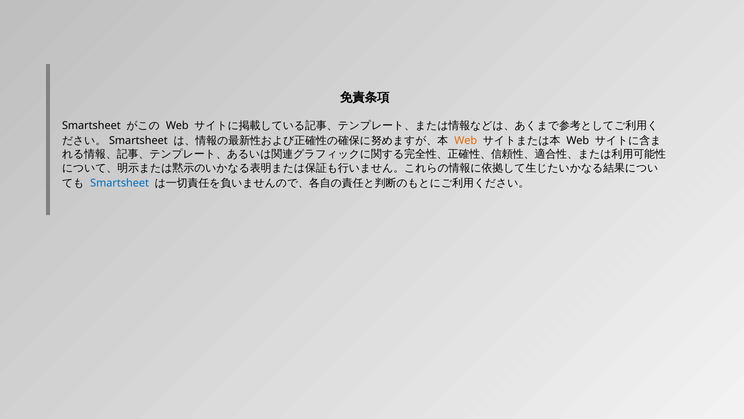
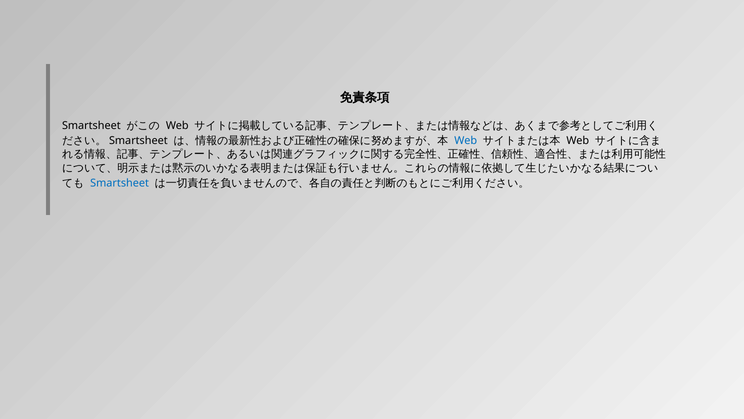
Web colour: orange -> blue (466, 140)
